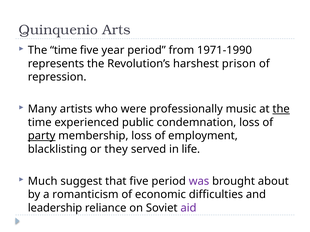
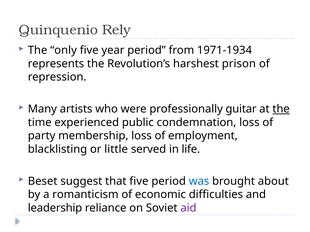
Arts: Arts -> Rely (117, 30)
time: time -> only (64, 50)
1971-1990: 1971-1990 -> 1971-1934 (224, 50)
music: music -> guitar (241, 109)
party underline: present -> none (42, 136)
they: they -> little (116, 150)
Much: Much -> Beset (43, 182)
was colour: purple -> blue (199, 182)
